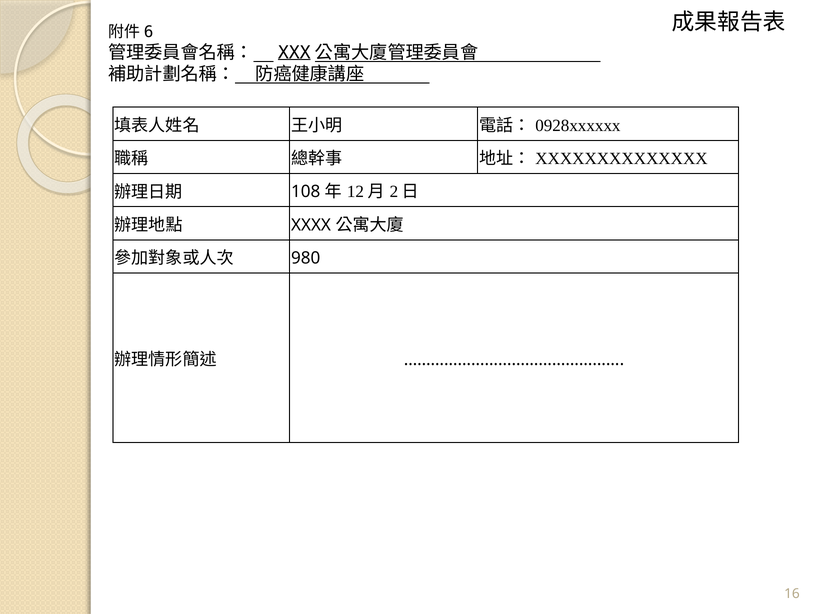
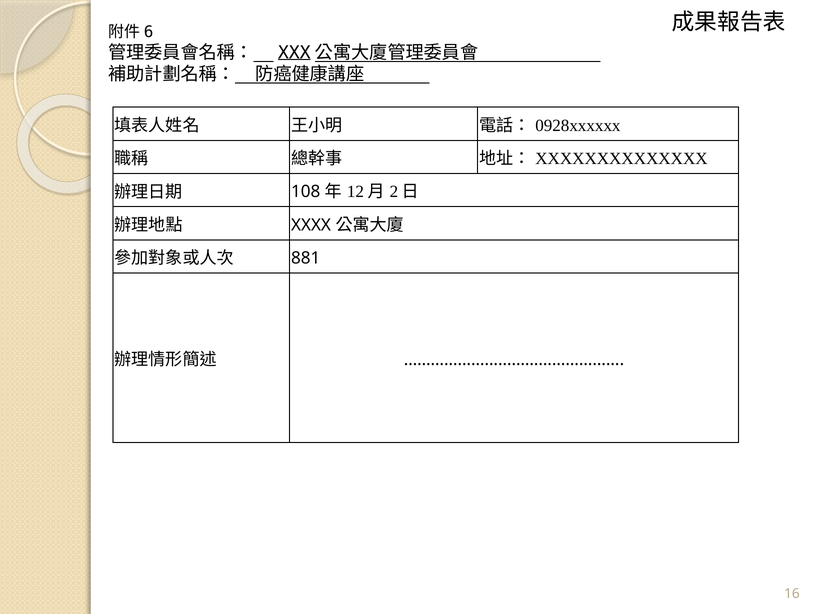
980: 980 -> 881 (306, 258)
